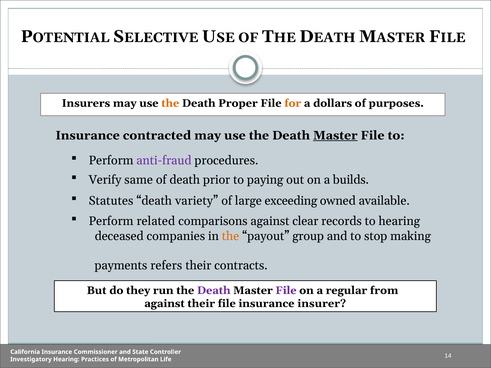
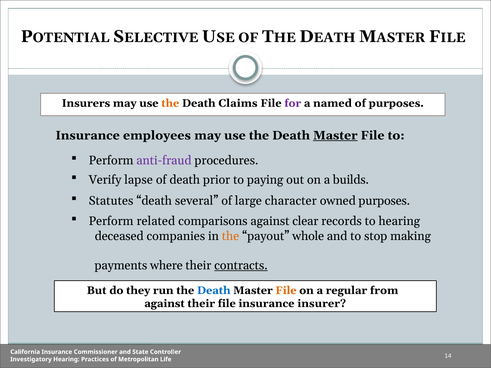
Proper: Proper -> Claims (238, 103)
for colour: orange -> purple (293, 103)
dollars: dollars -> named (333, 103)
contracted: contracted -> employees (157, 135)
same: same -> lapse (139, 180)
variety: variety -> several (197, 201)
exceeding: exceeding -> character (291, 201)
owned available: available -> purposes (384, 201)
group: group -> whole (308, 236)
refers: refers -> where (166, 266)
contracts underline: none -> present (241, 266)
Death colour: purple -> blue (214, 291)
File colour: purple -> orange (286, 291)
